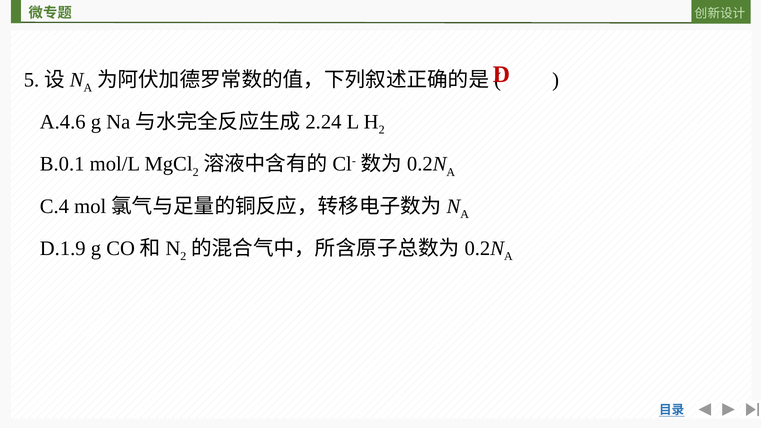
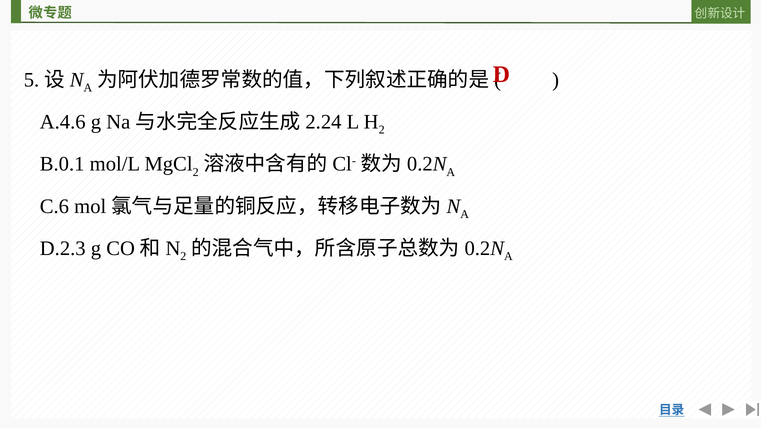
C.4: C.4 -> C.6 (54, 206)
D.1.9: D.1.9 -> D.2.3 (63, 249)
